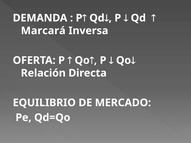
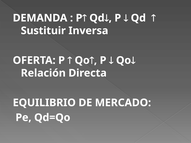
Marcará: Marcará -> Sustituir (43, 31)
